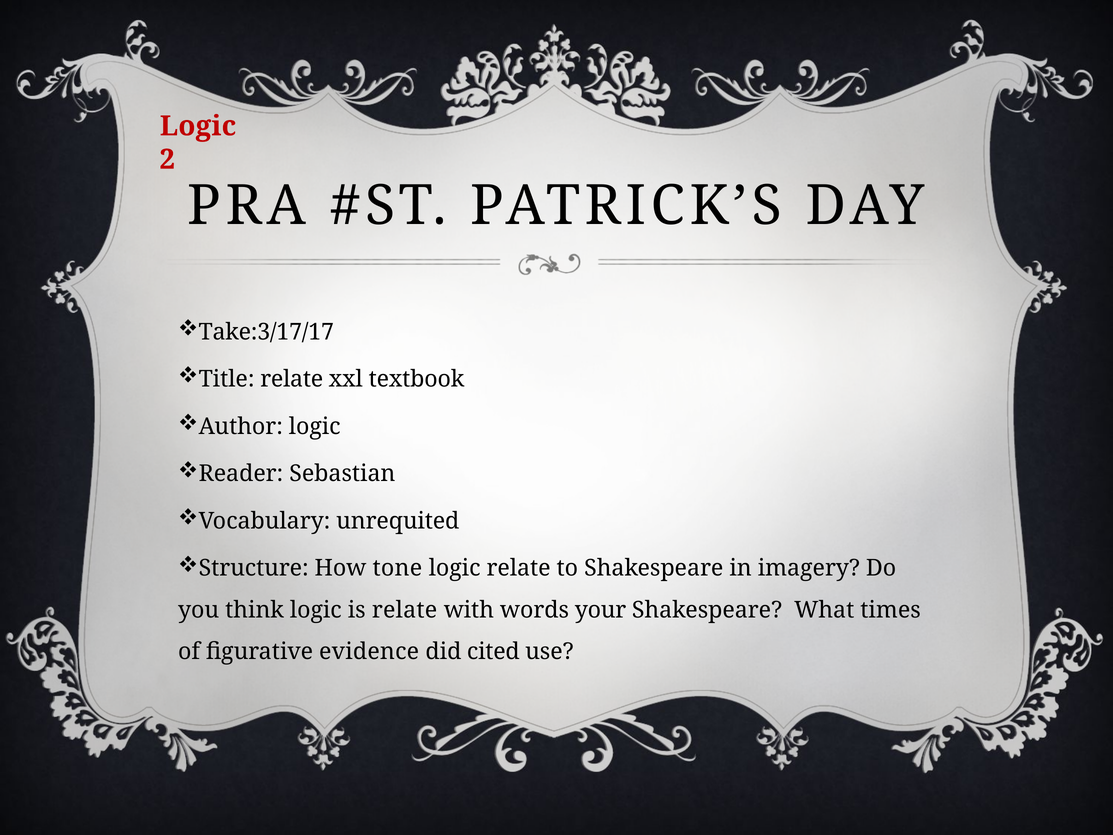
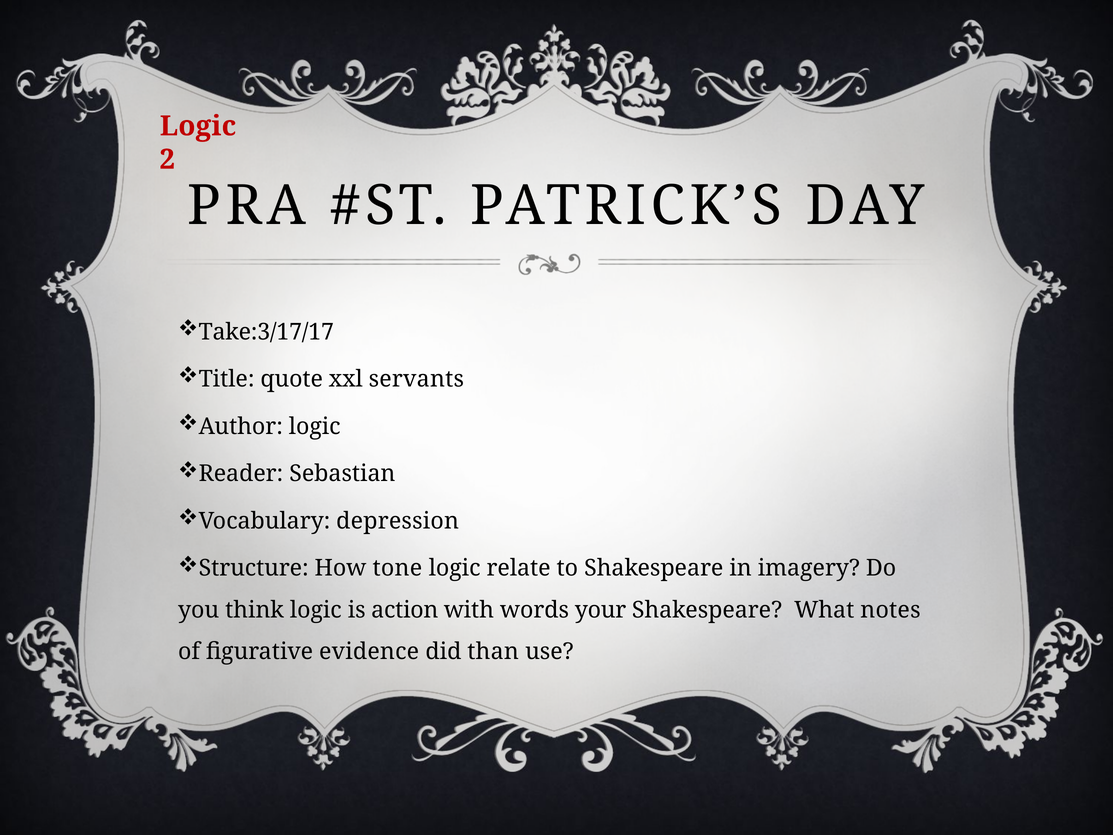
Title relate: relate -> quote (292, 379)
textbook: textbook -> servants (416, 379)
unrequited: unrequited -> depression (398, 521)
is relate: relate -> action (405, 610)
times: times -> notes (890, 610)
cited: cited -> than (493, 652)
